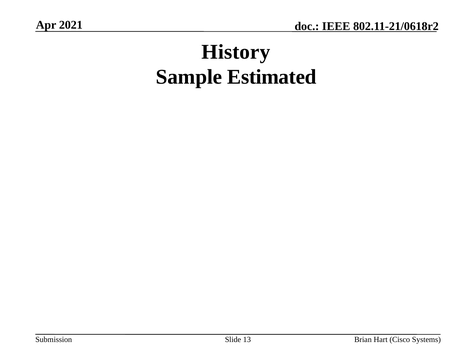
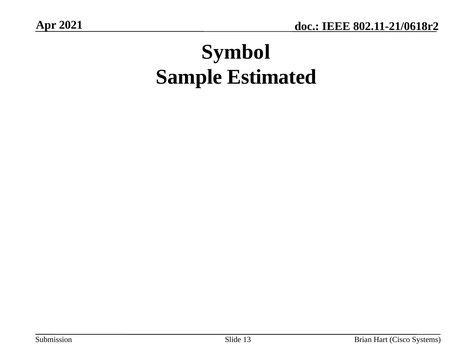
History: History -> Symbol (236, 52)
